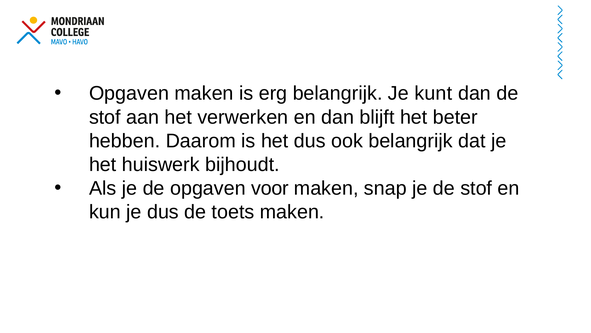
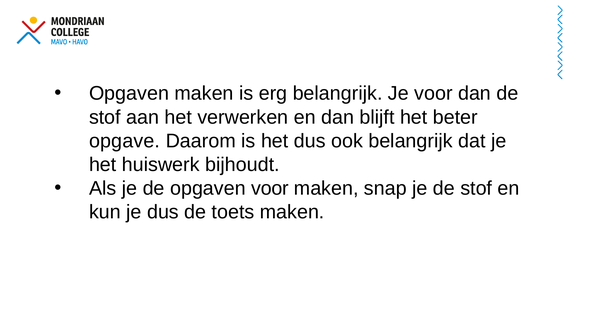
Je kunt: kunt -> voor (433, 93)
hebben: hebben -> opgave (125, 141)
